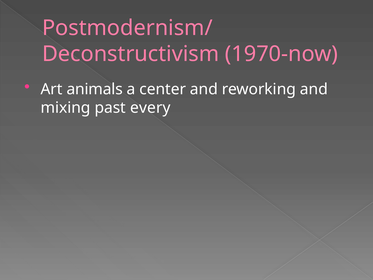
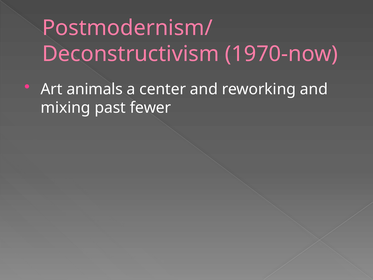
every: every -> fewer (150, 108)
